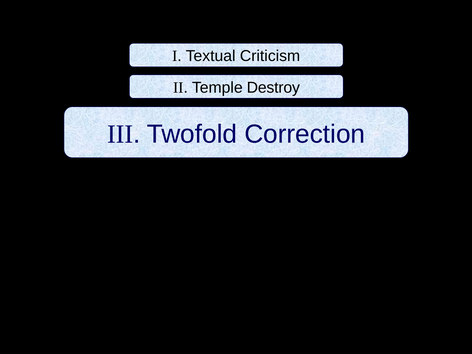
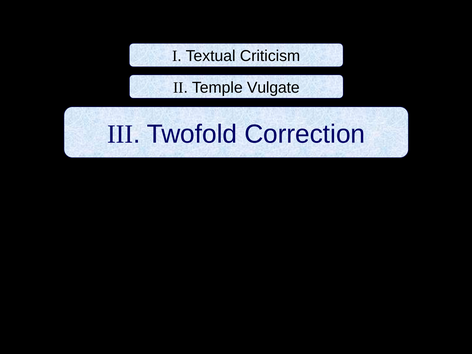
Destroy: Destroy -> Vulgate (273, 88)
